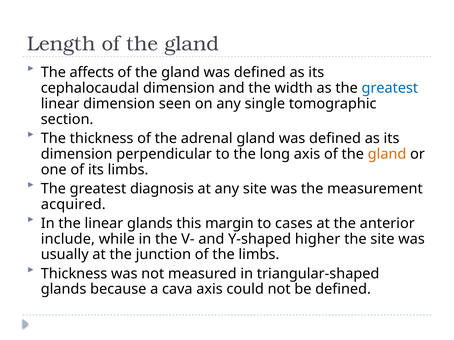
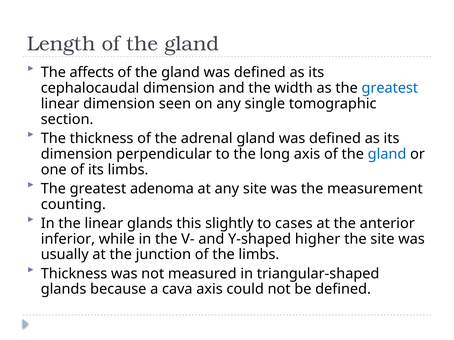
gland colour: orange -> blue (387, 154)
diagnosis: diagnosis -> adenoma (162, 189)
acquired: acquired -> counting (73, 205)
margin: margin -> slightly (229, 224)
include: include -> inferior (68, 239)
